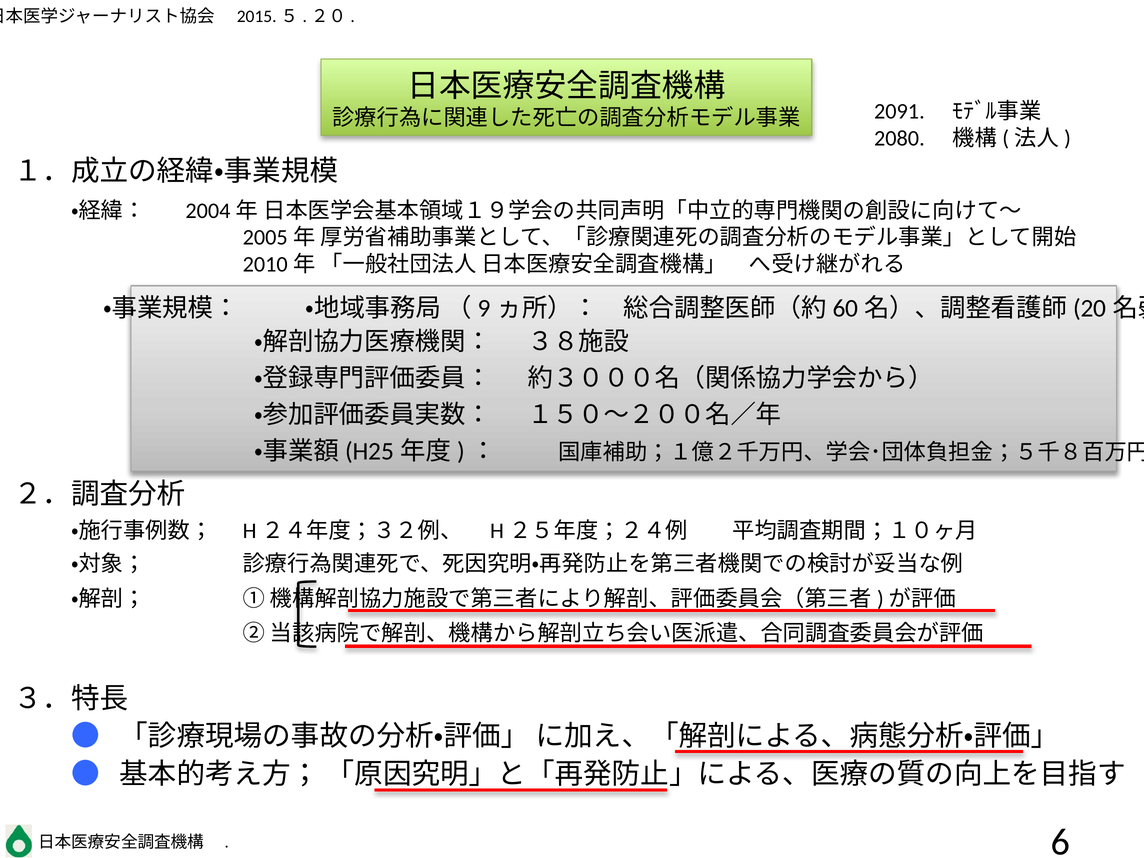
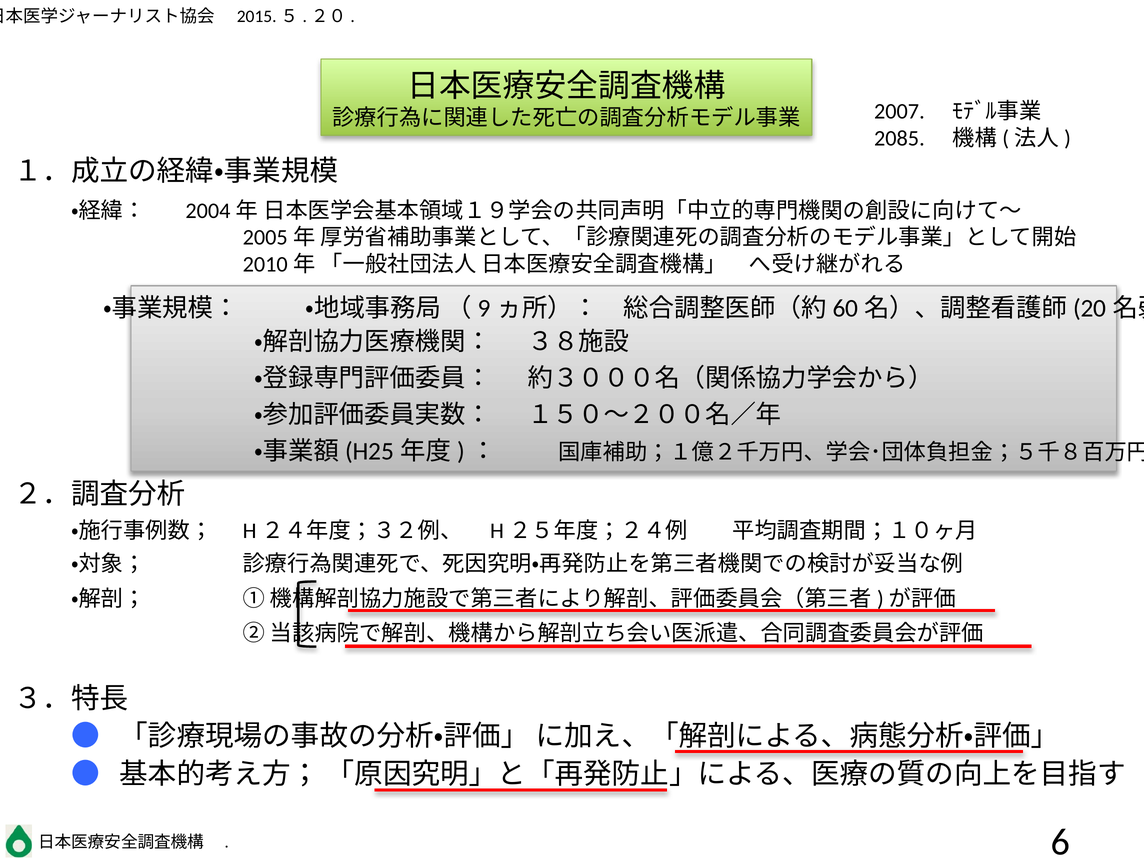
2091: 2091 -> 2007 (899, 112)
2080: 2080 -> 2085 (899, 138)
